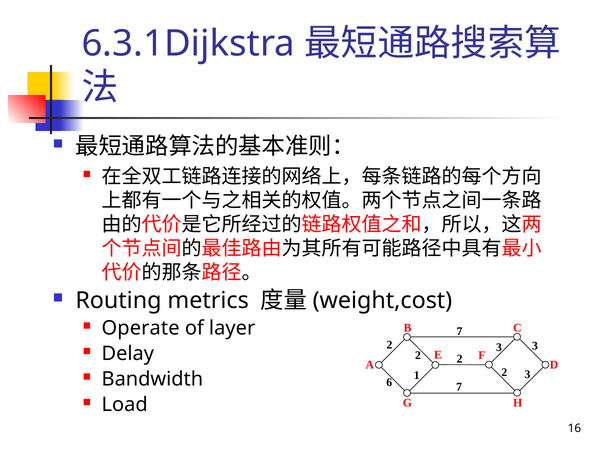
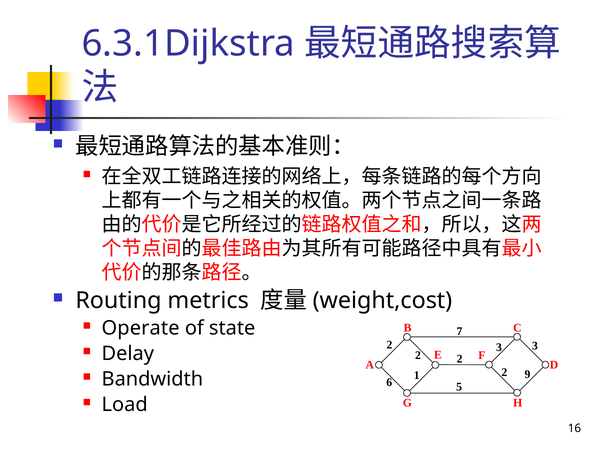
layer: layer -> state (232, 328)
2 3: 3 -> 9 (527, 374)
6 7: 7 -> 5 (459, 387)
